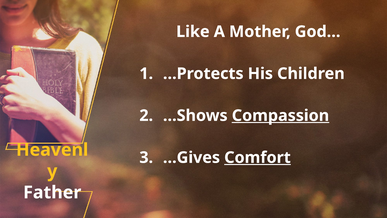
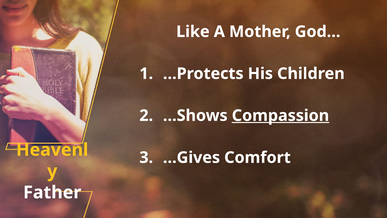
Comfort underline: present -> none (257, 157)
